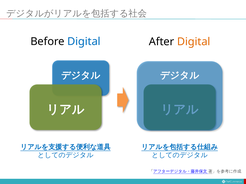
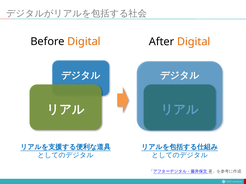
Digital colour: blue -> orange (84, 42)
